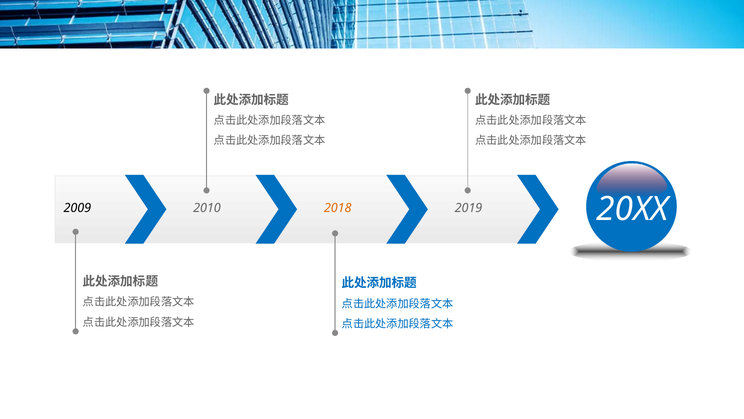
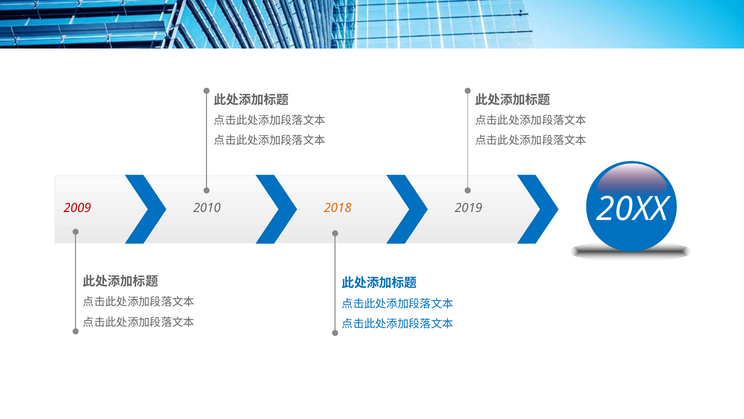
2009 colour: black -> red (77, 208)
